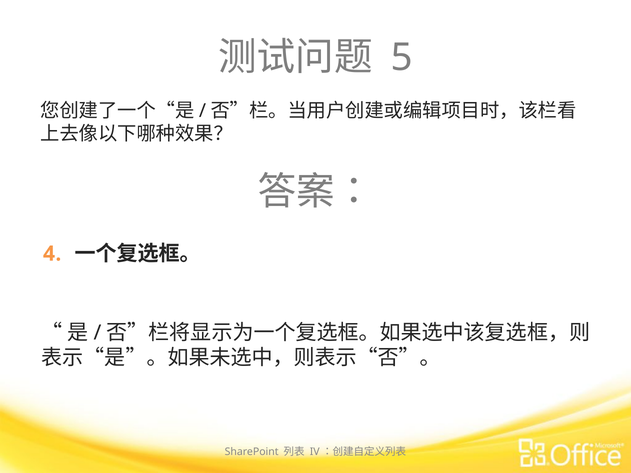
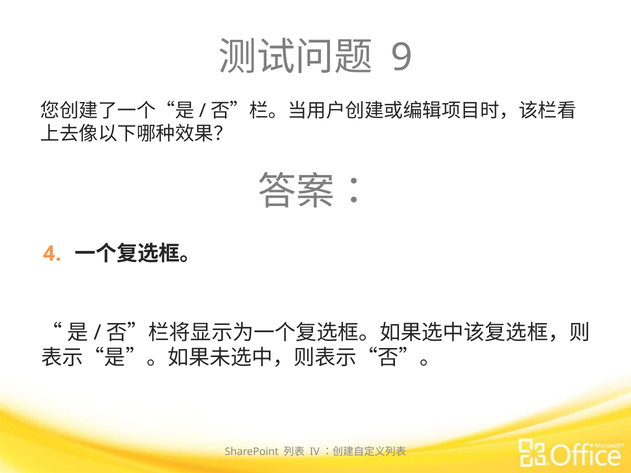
5: 5 -> 9 (402, 58)
